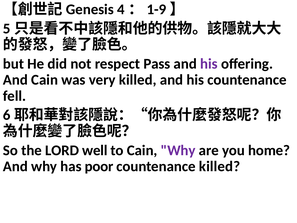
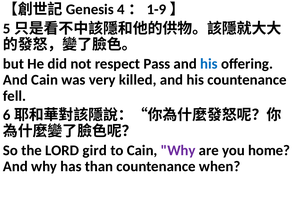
his colour: purple -> blue (209, 64)
well: well -> gird (95, 150)
poor: poor -> than (99, 166)
countenance killed: killed -> when (220, 166)
